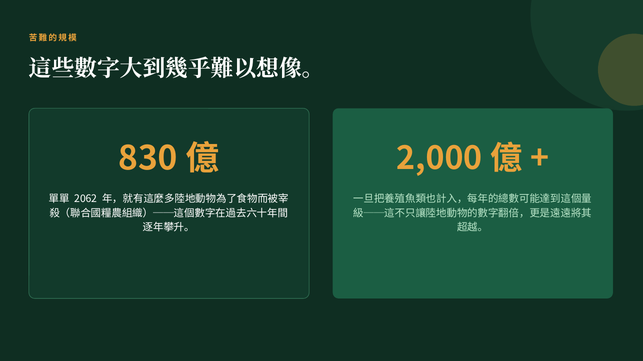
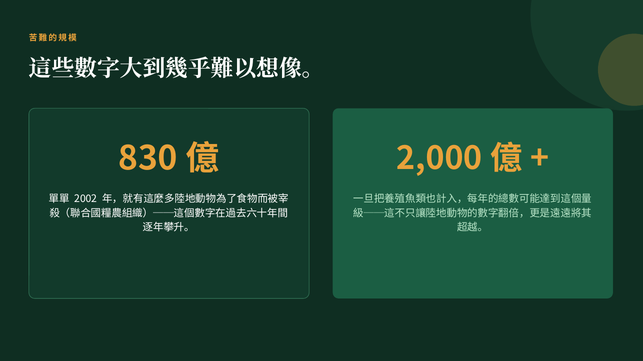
2062: 2062 -> 2002 (86, 199)
